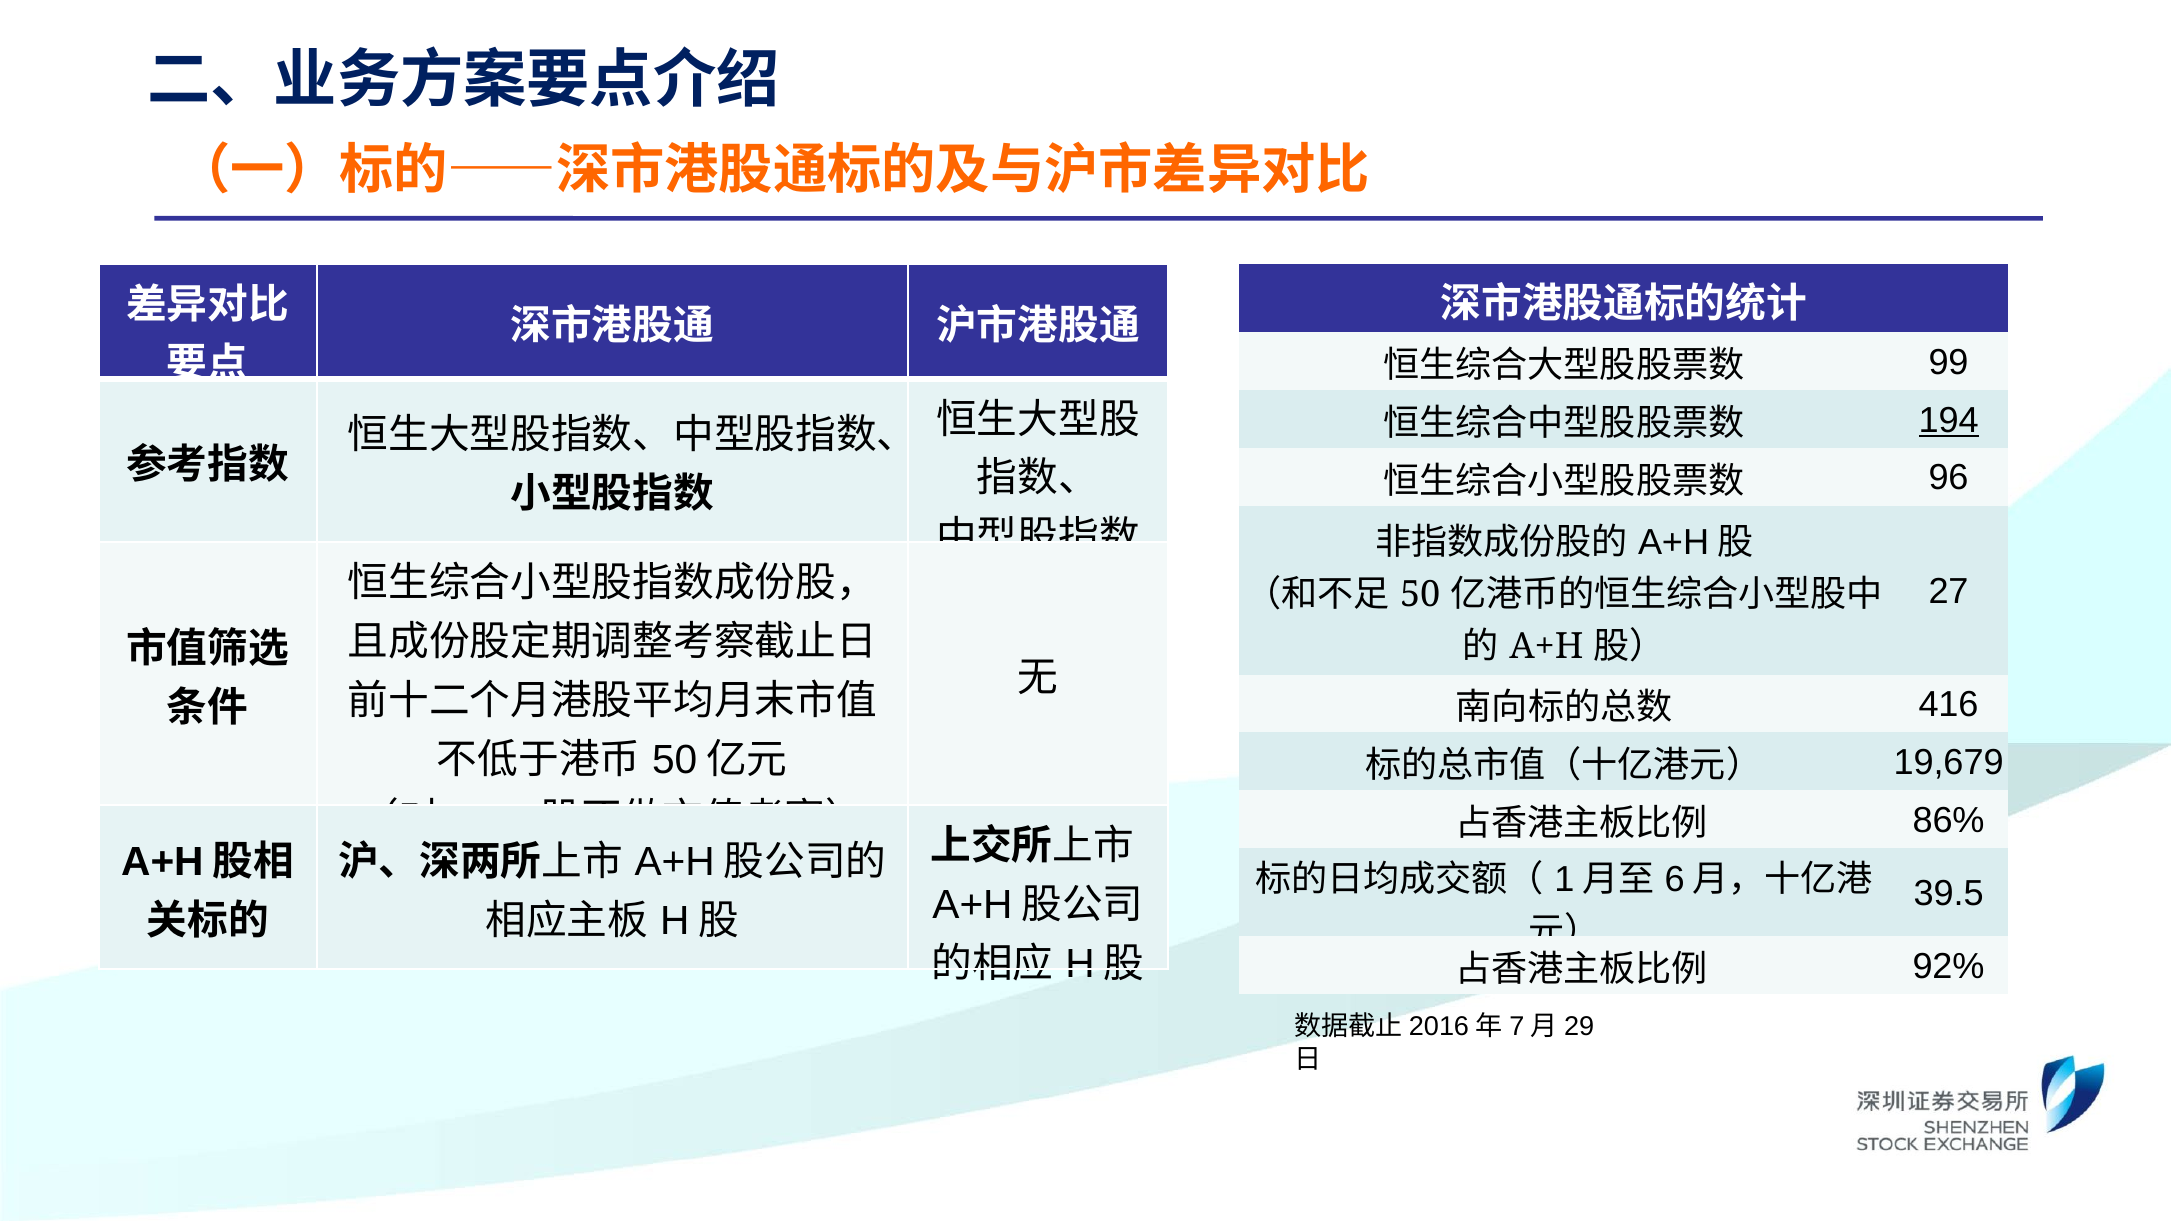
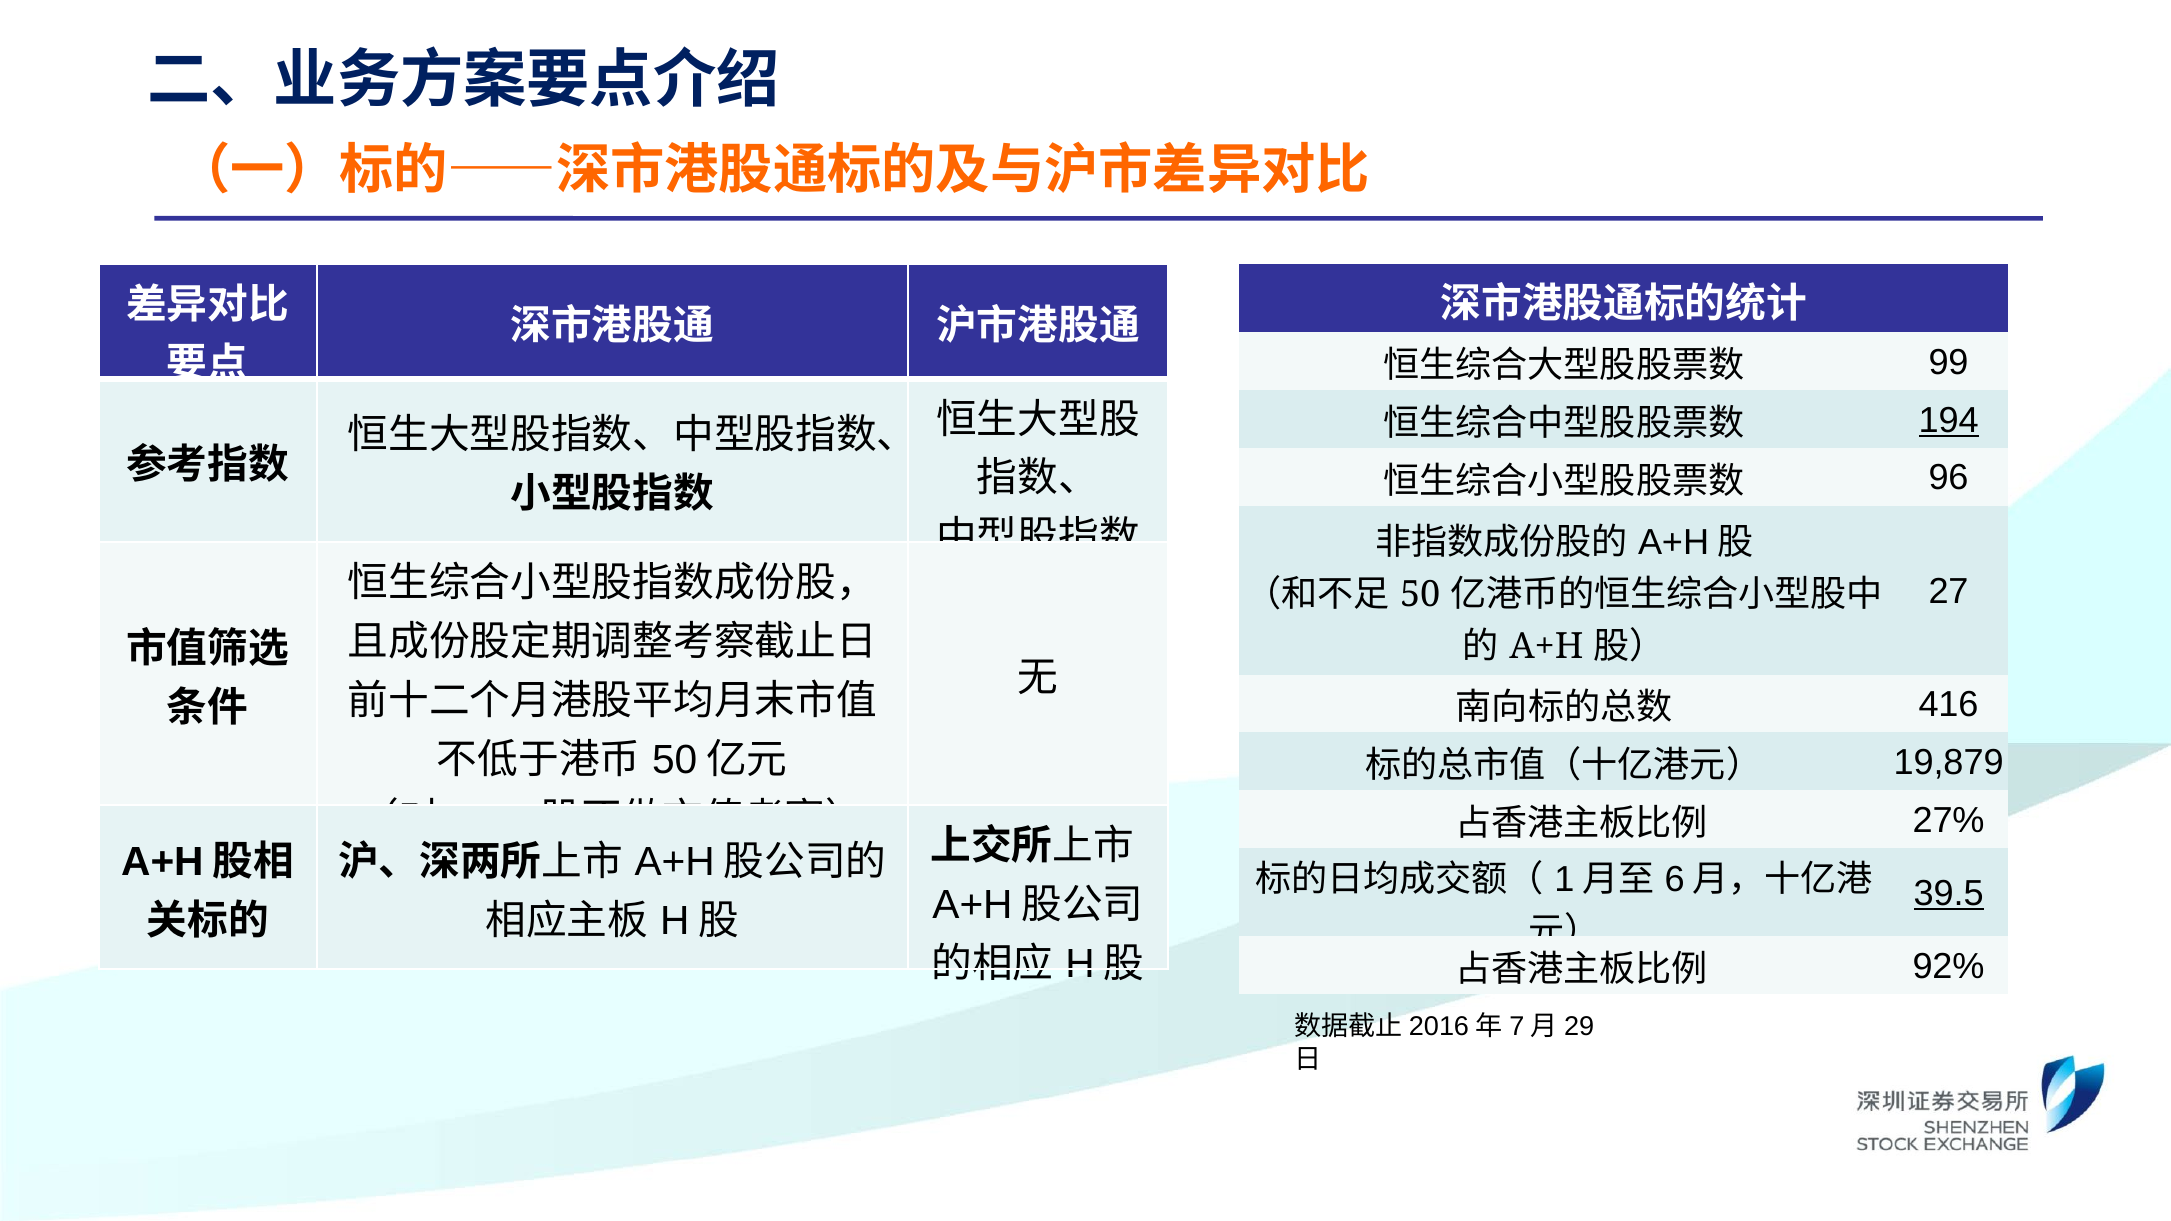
19,679: 19,679 -> 19,879 (1949, 762)
86%: 86% -> 27% (1949, 820)
39.5 underline: none -> present (1949, 893)
